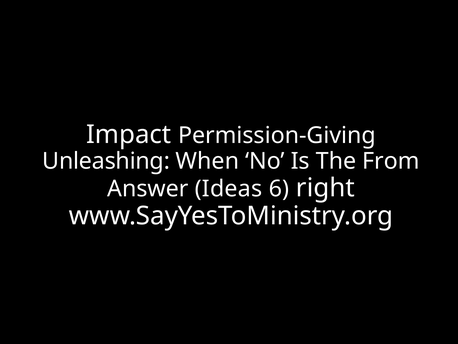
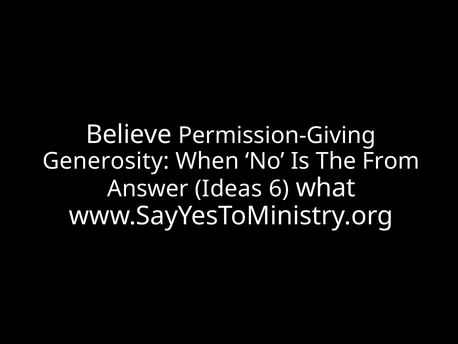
Impact: Impact -> Believe (129, 135)
Unleashing: Unleashing -> Generosity (106, 161)
right: right -> what (326, 188)
